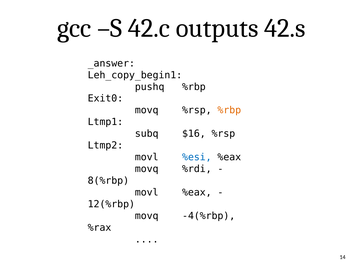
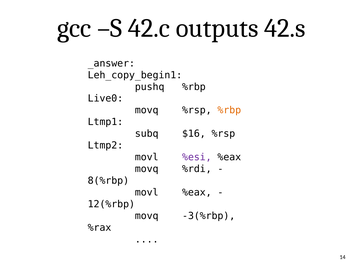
Exit0: Exit0 -> Live0 (105, 99)
%esi colour: blue -> purple (197, 157)
-4(%rbp: -4(%rbp -> -3(%rbp (209, 216)
